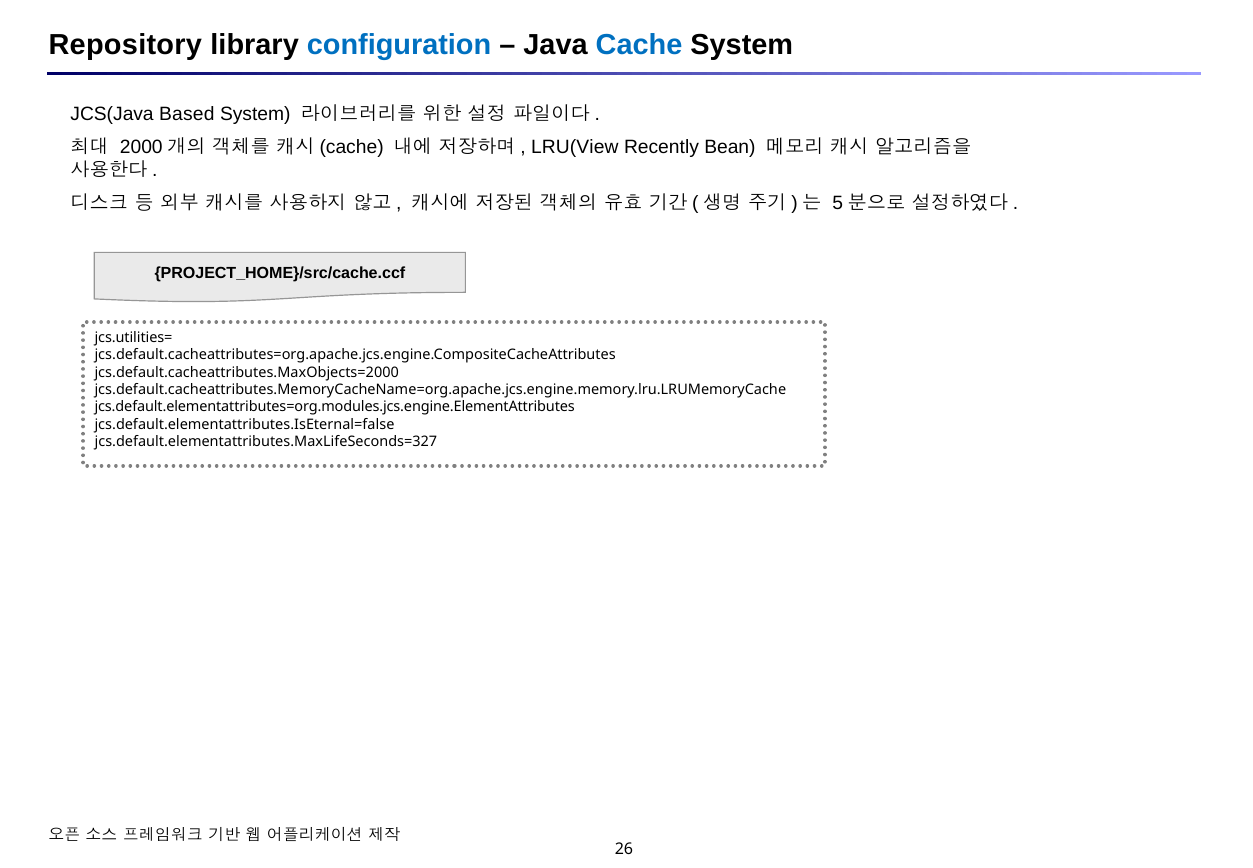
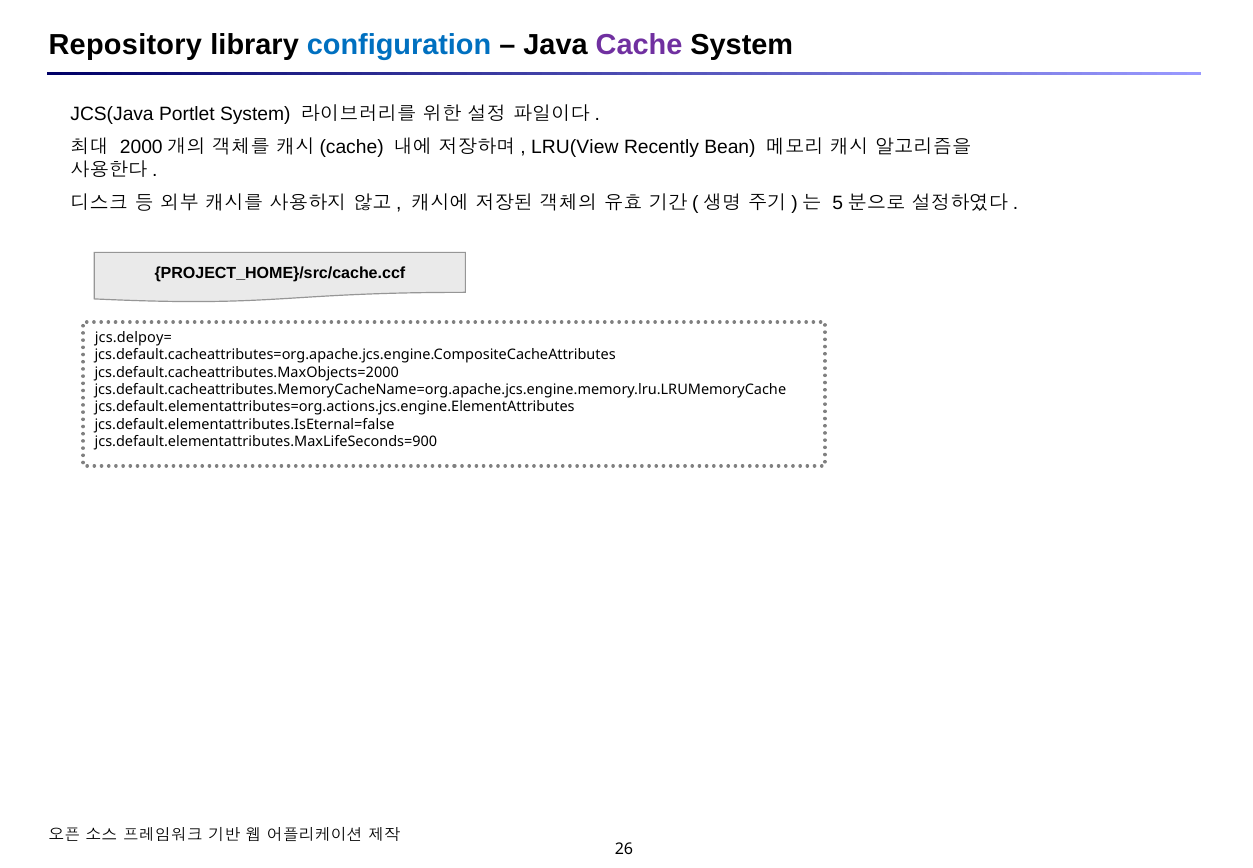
Cache colour: blue -> purple (639, 45)
Based: Based -> Portlet (187, 114)
jcs.utilities=: jcs.utilities= -> jcs.delpoy= (133, 337)
jcs.default.elementattributes=org.modules.jcs.engine.ElementAttributes: jcs.default.elementattributes=org.modules.jcs.engine.ElementAttributes -> jcs.default.elementattributes=org.actions.jcs.engine.ElementAttributes (335, 407)
jcs.default.elementattributes.MaxLifeSeconds=327: jcs.default.elementattributes.MaxLifeSeconds=327 -> jcs.default.elementattributes.MaxLifeSeconds=900 (266, 442)
